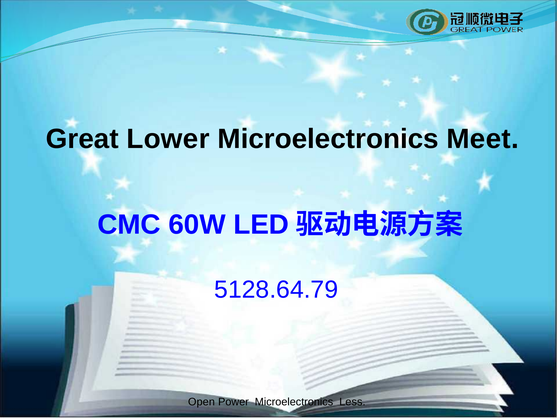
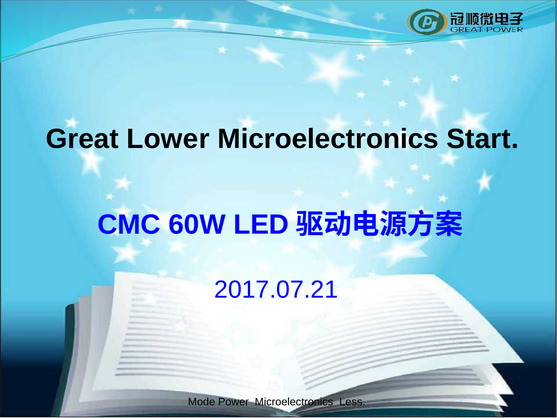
Meet: Meet -> Start (483, 139)
5128.64.79: 5128.64.79 -> 2017.07.21 (276, 289)
Open: Open -> Mode (202, 402)
